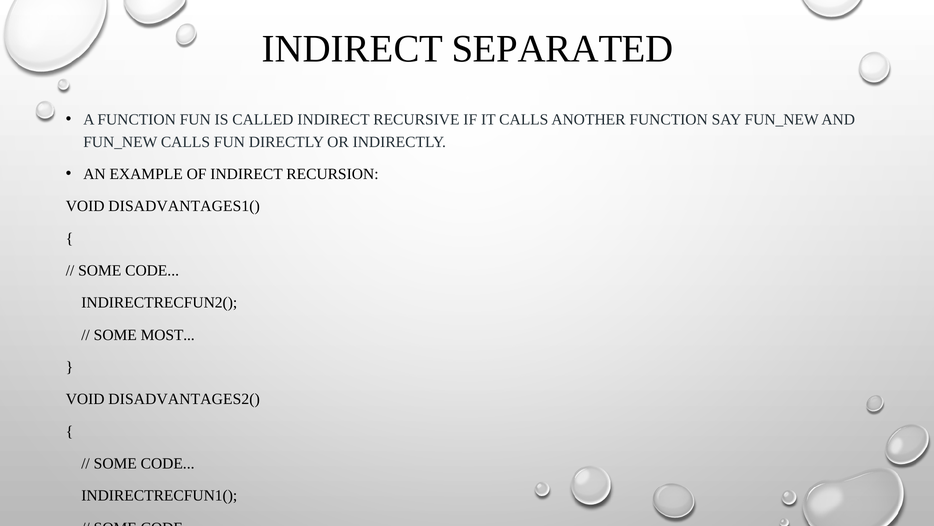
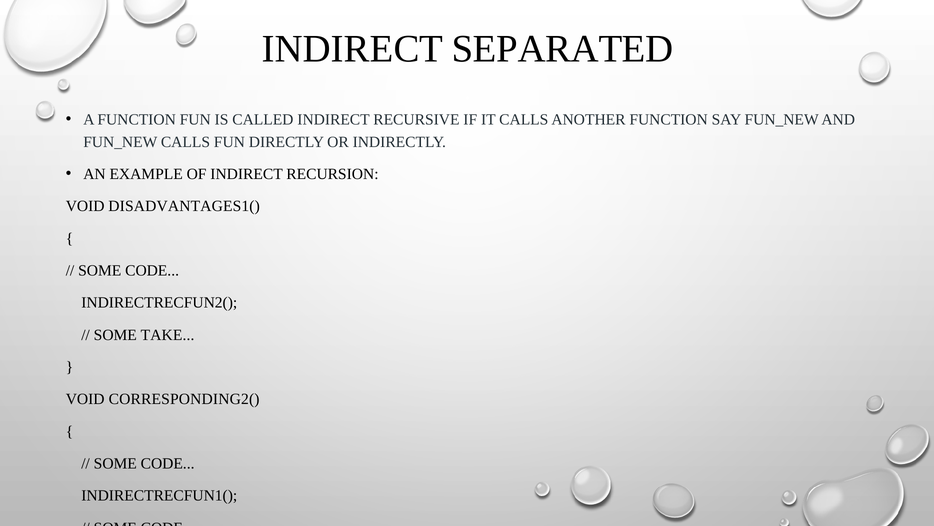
MOST: MOST -> TAKE (168, 335)
DISADVANTAGES2(: DISADVANTAGES2( -> CORRESPONDING2( (184, 399)
